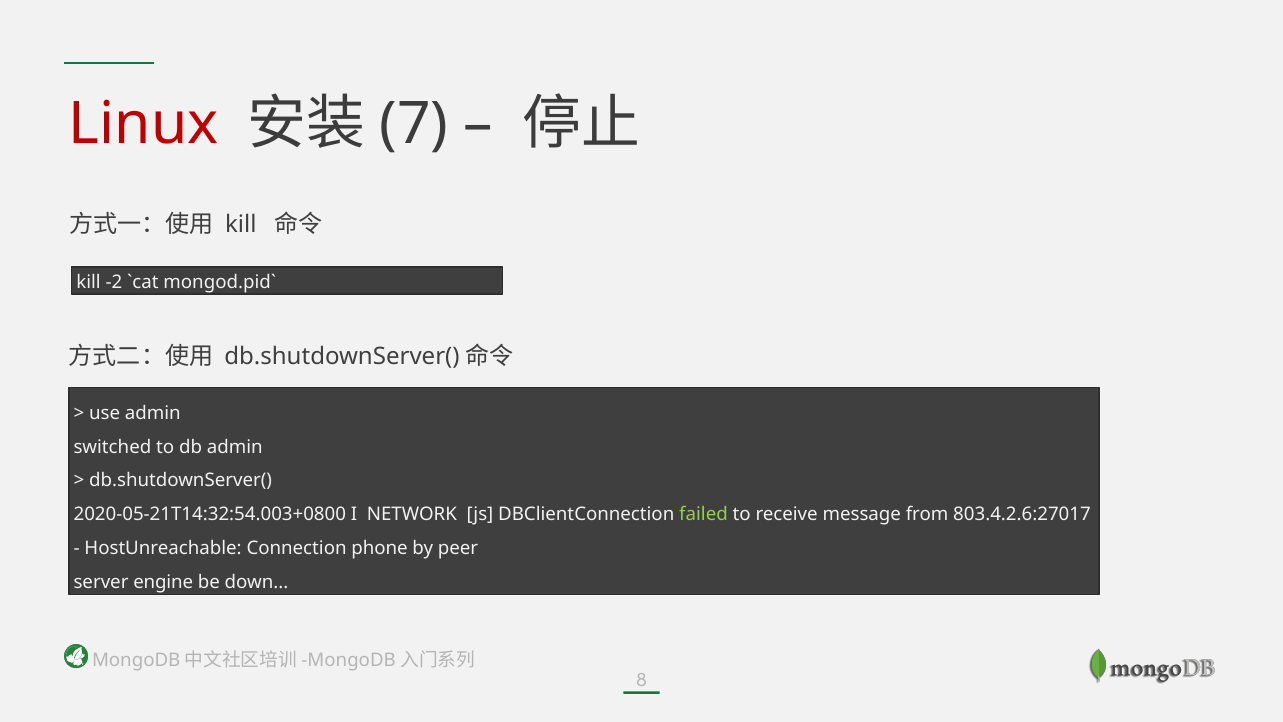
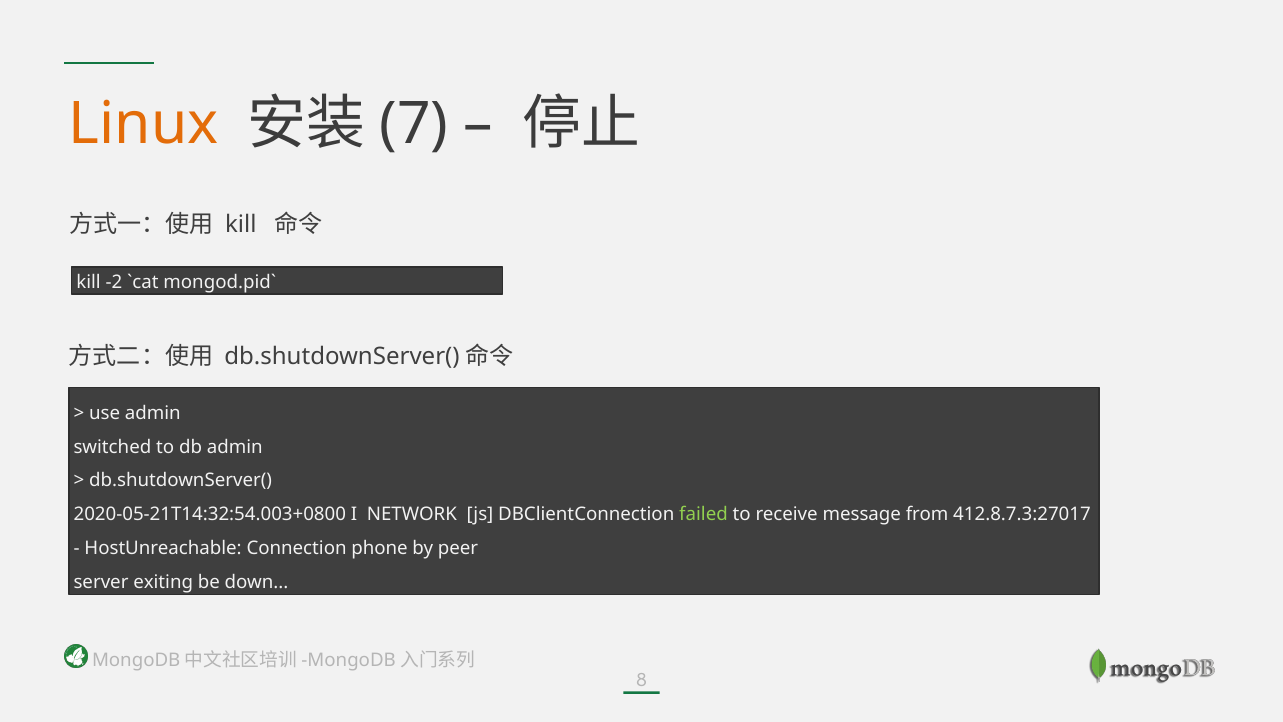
Linux colour: red -> orange (144, 124)
803.4.2.6:27017: 803.4.2.6:27017 -> 412.8.7.3:27017 (1022, 514)
engine: engine -> exiting (163, 582)
